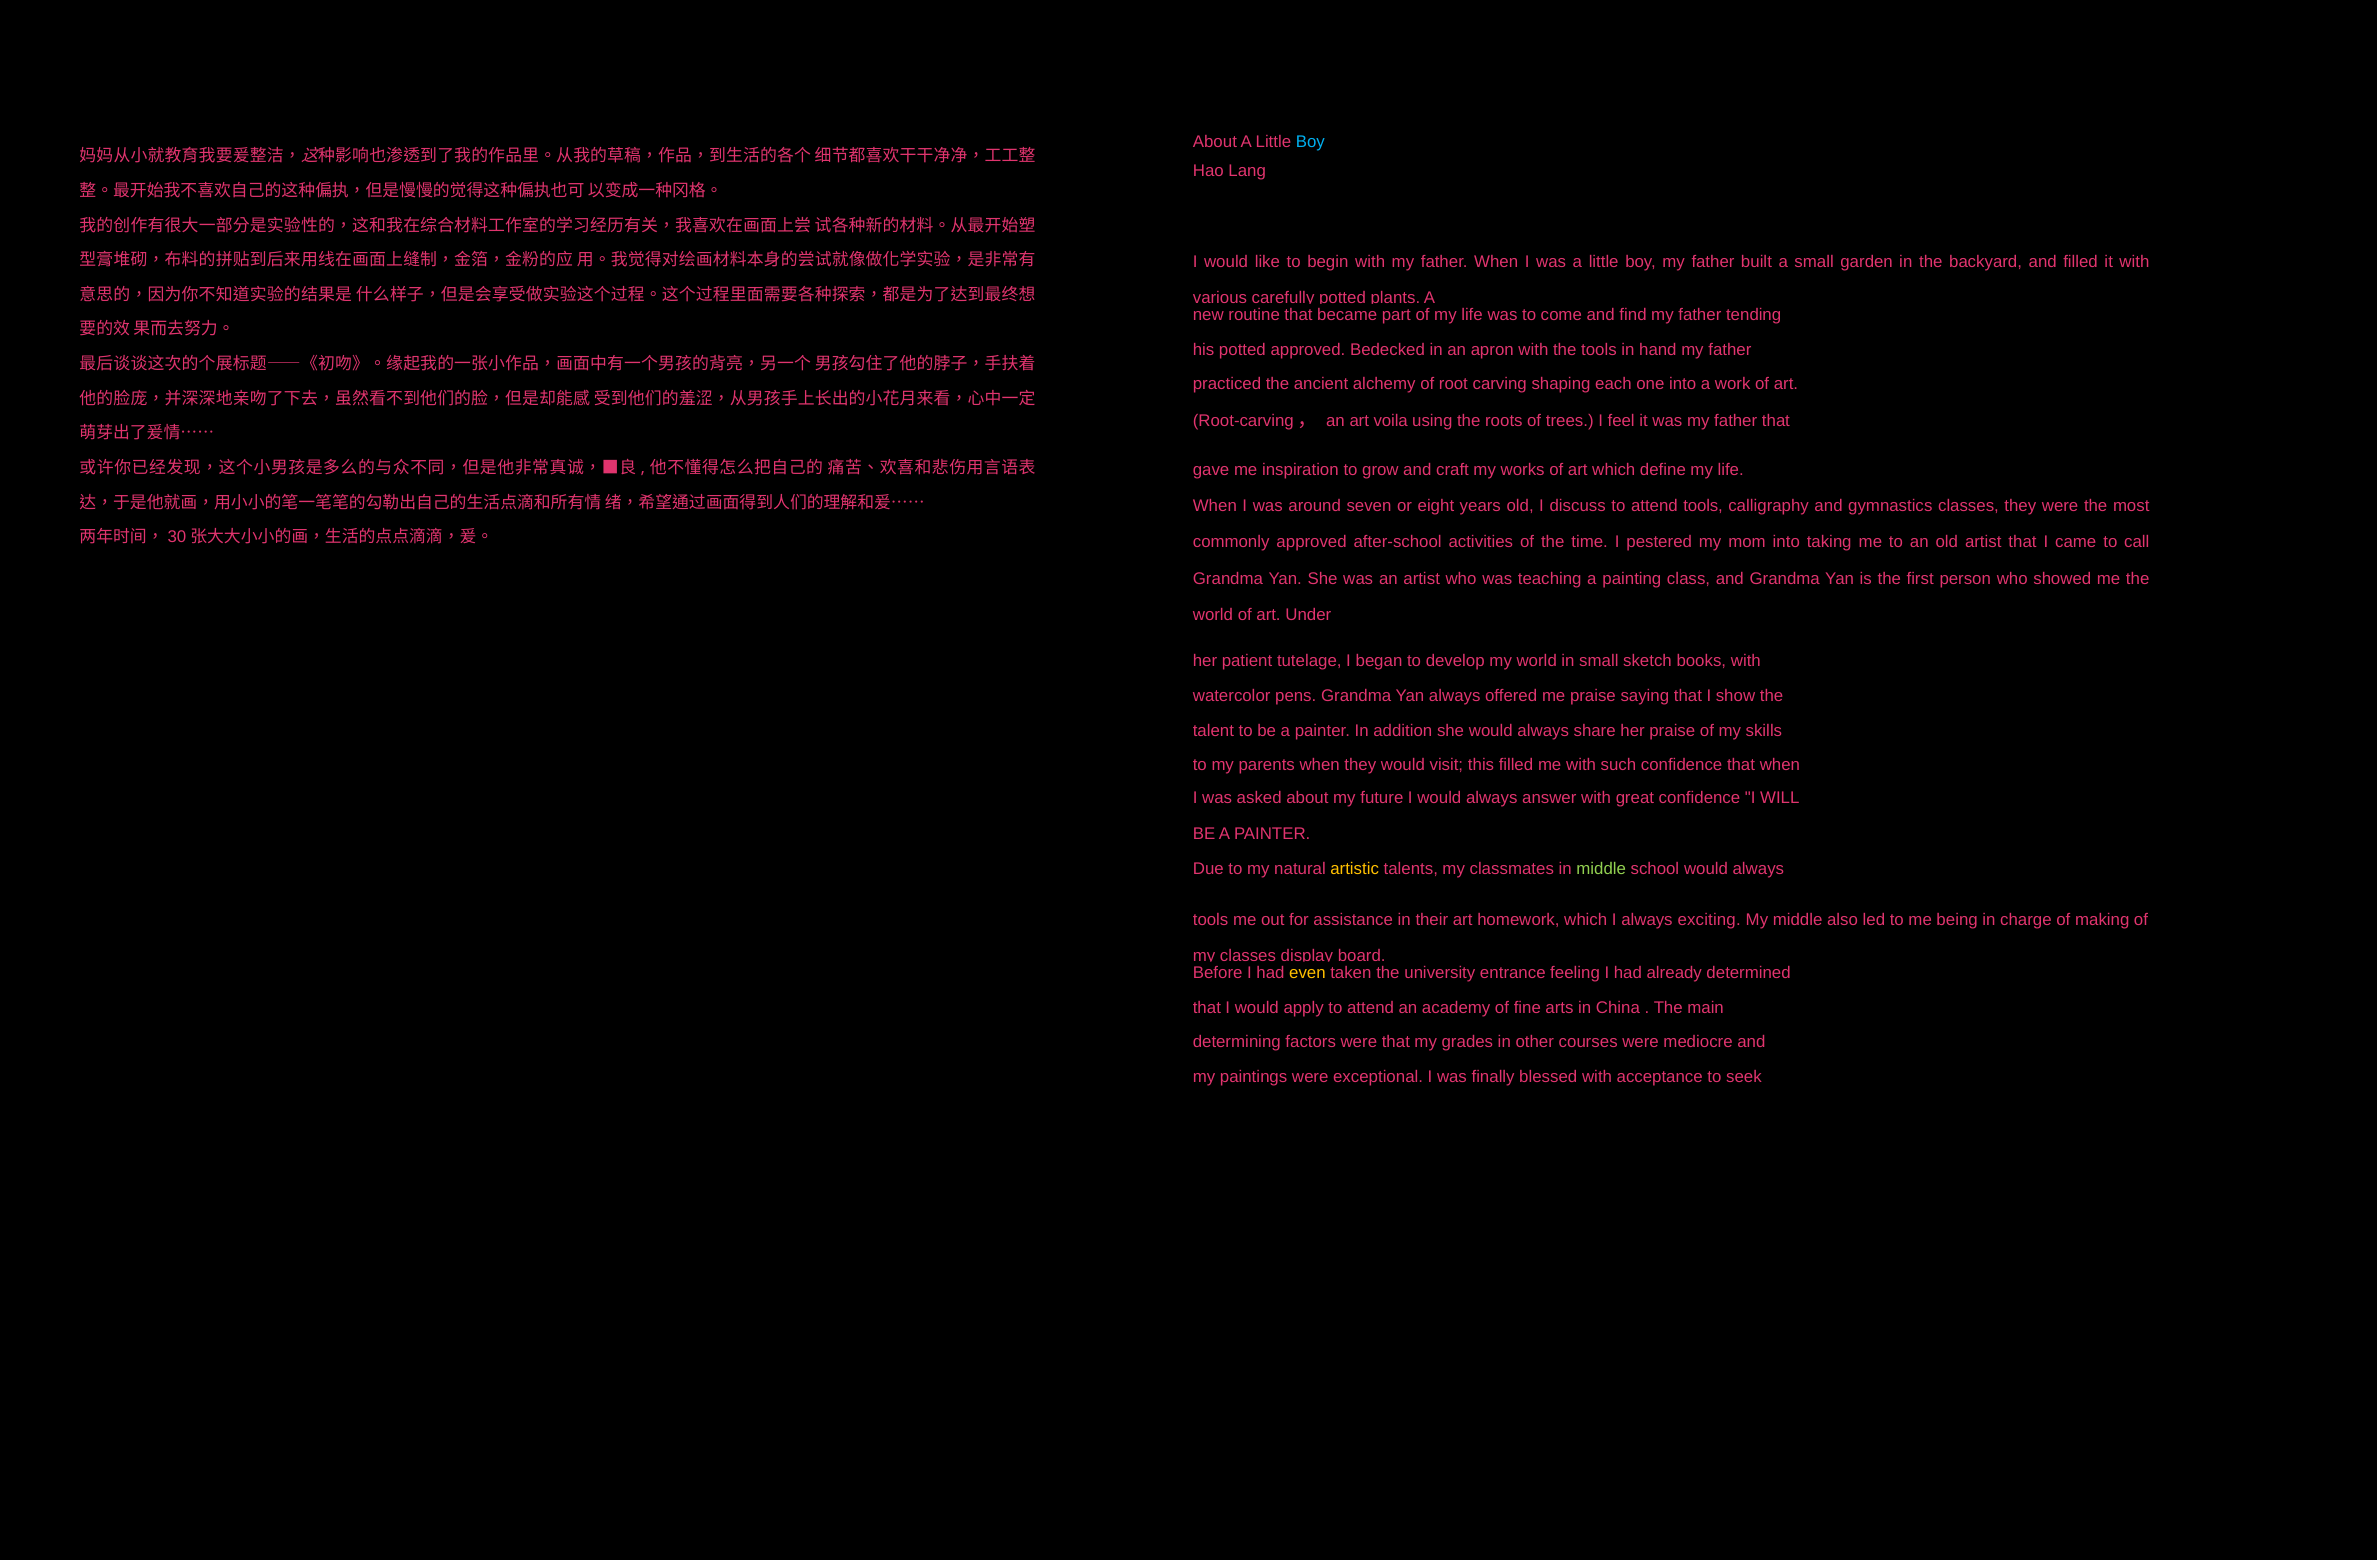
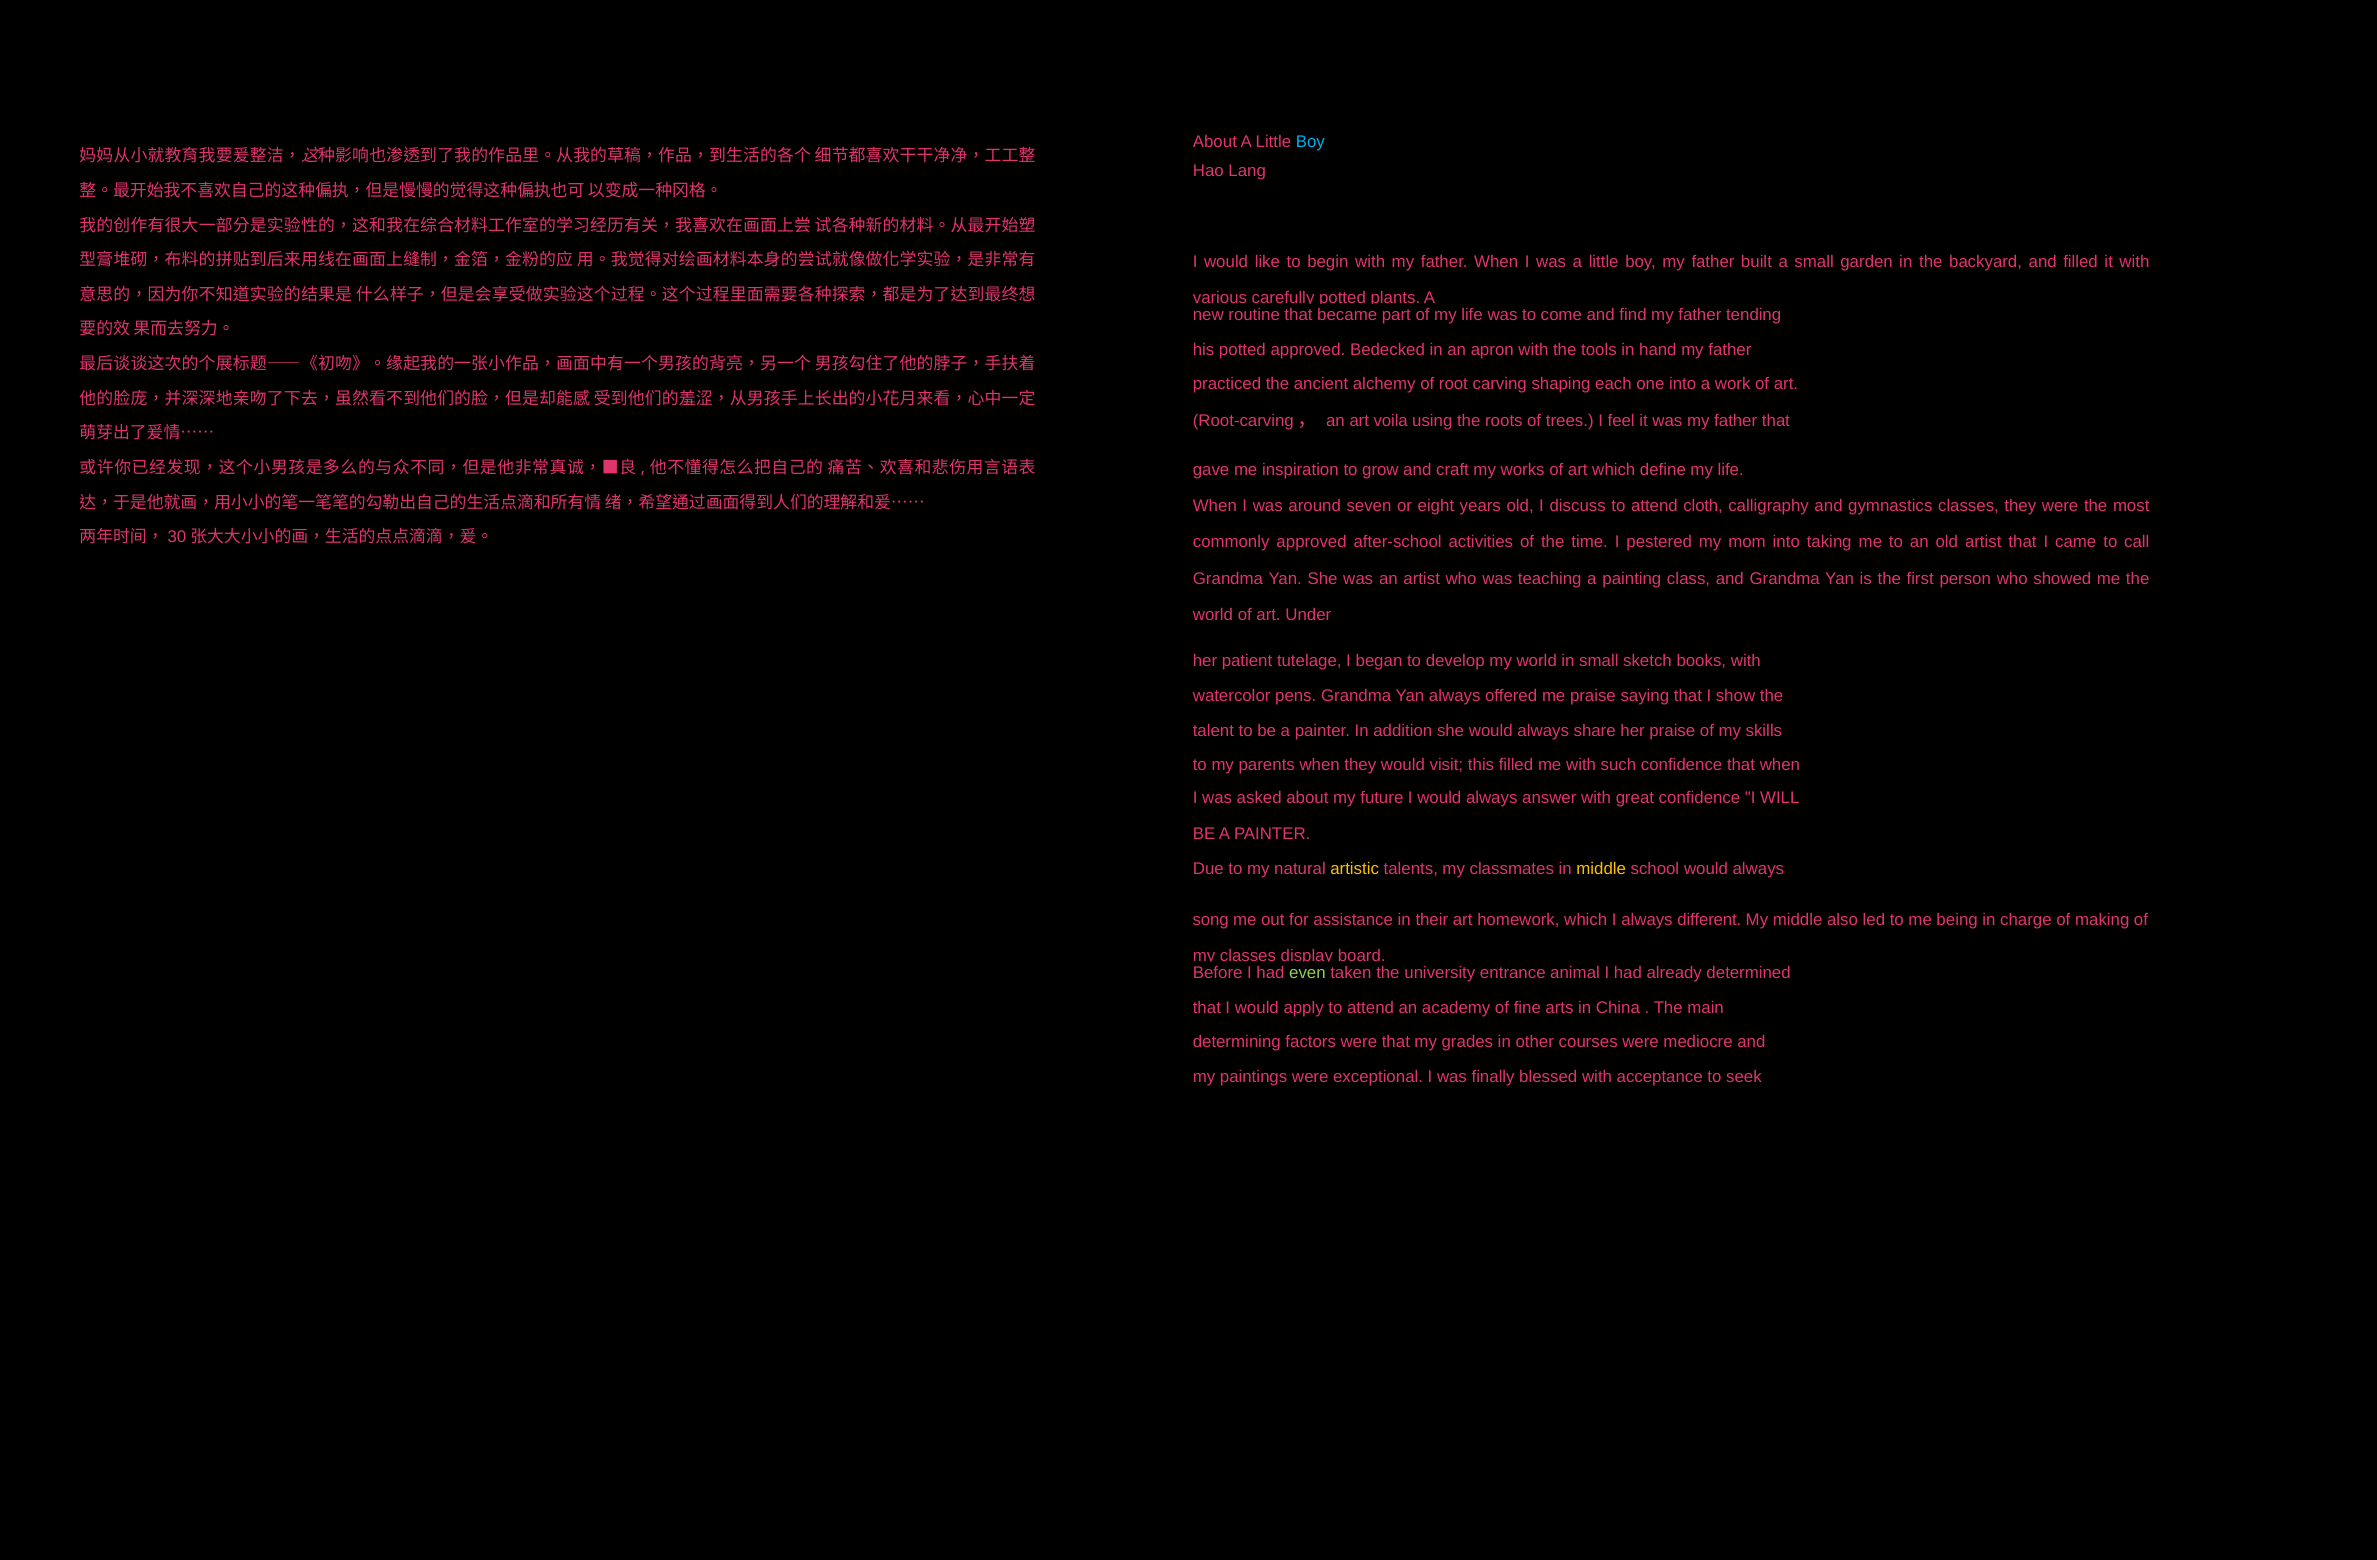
attend tools: tools -> cloth (1703, 506)
middle colour: light green -> yellow (1601, 869)
tools: tools -> song (1211, 920)
exciting: exciting -> different (1709, 920)
even colour: yellow -> light green (1307, 973)
feeling: feeling -> animal (1575, 973)
